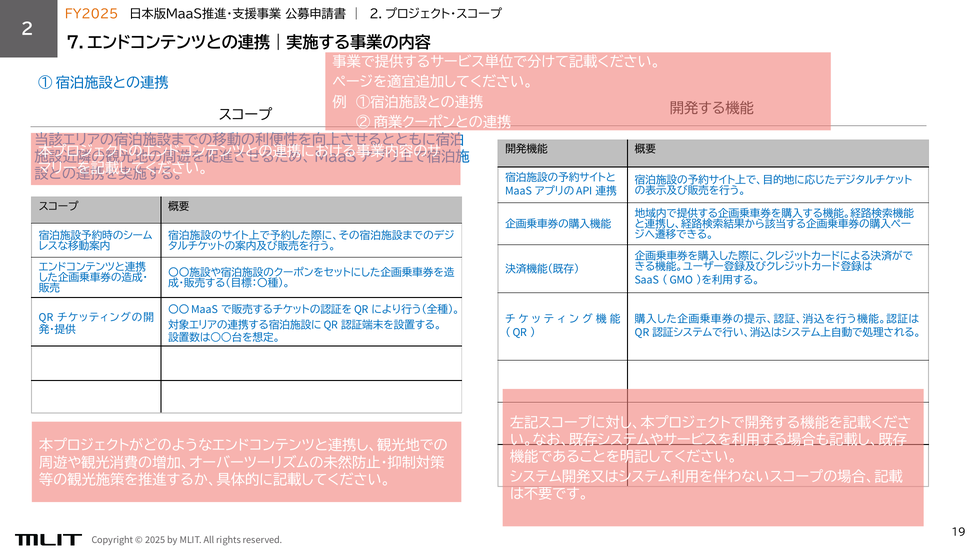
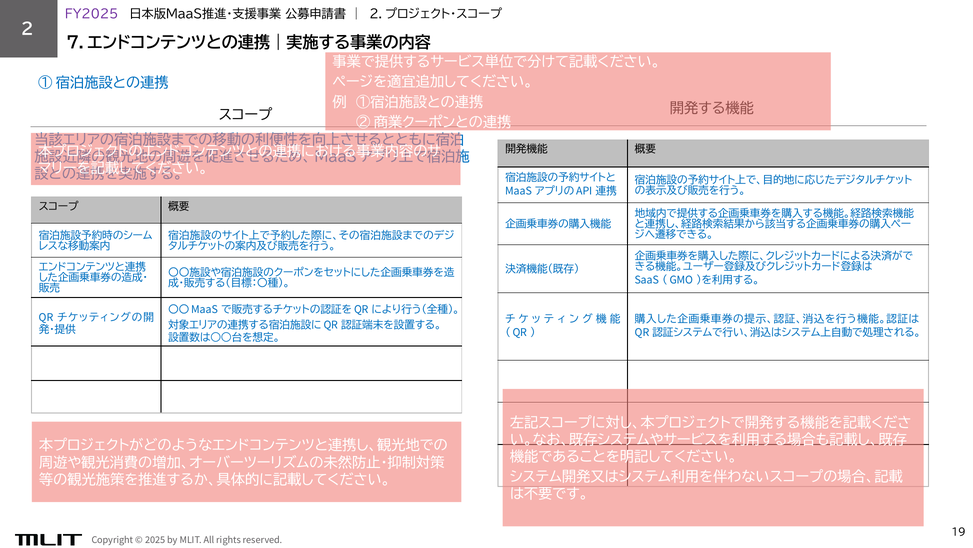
FY2025 colour: orange -> purple (92, 14)
